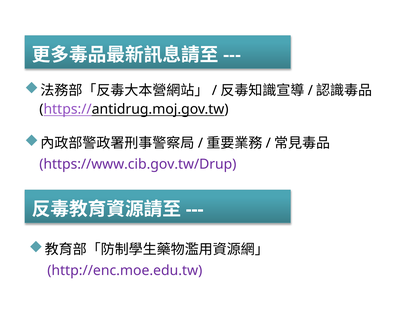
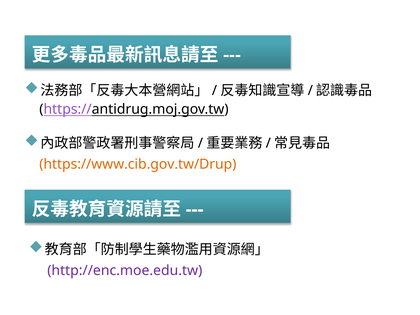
https://www.cib.gov.tw/Drup colour: purple -> orange (138, 164)
